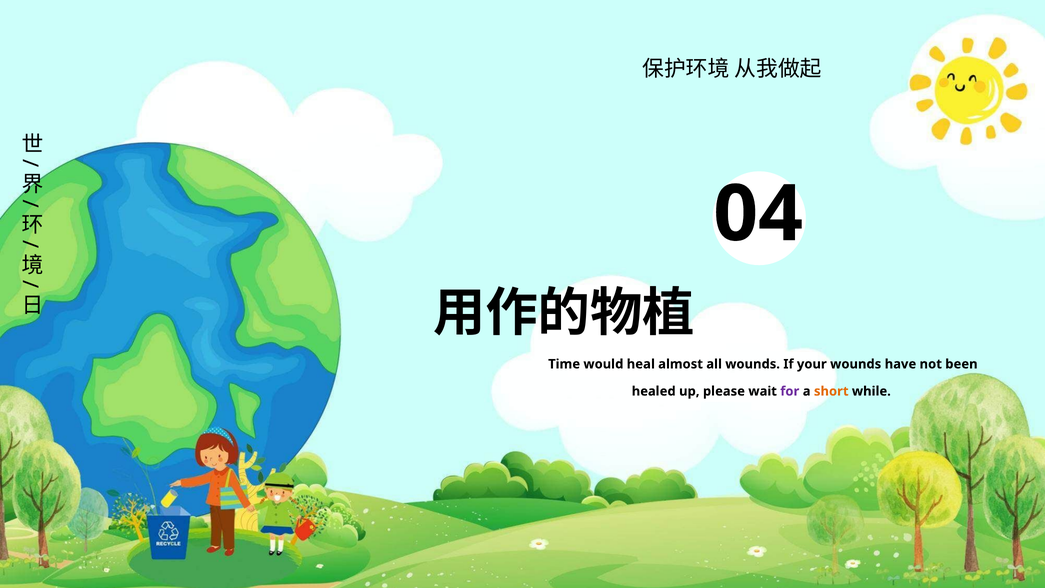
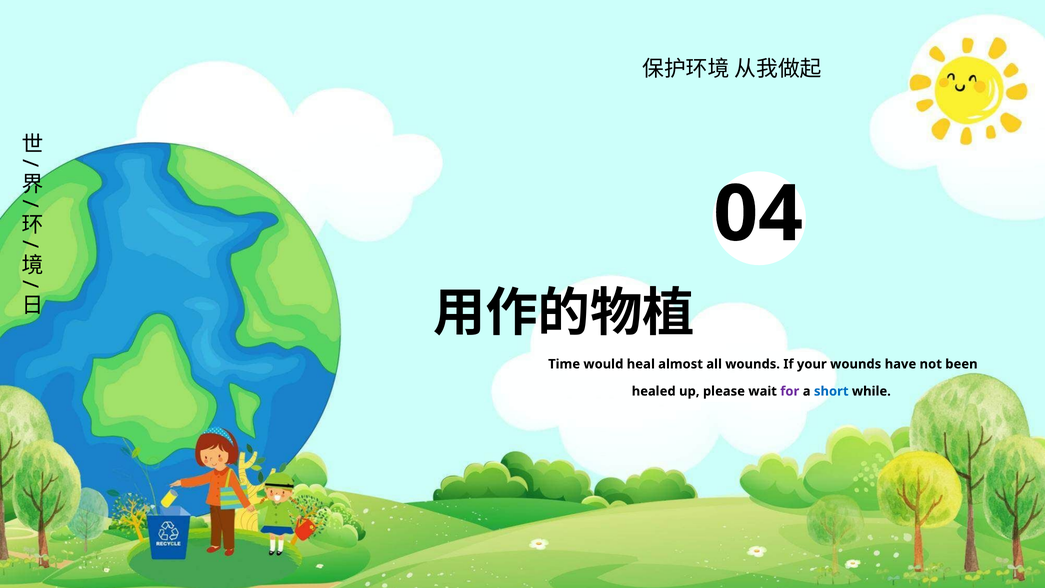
short colour: orange -> blue (831, 391)
